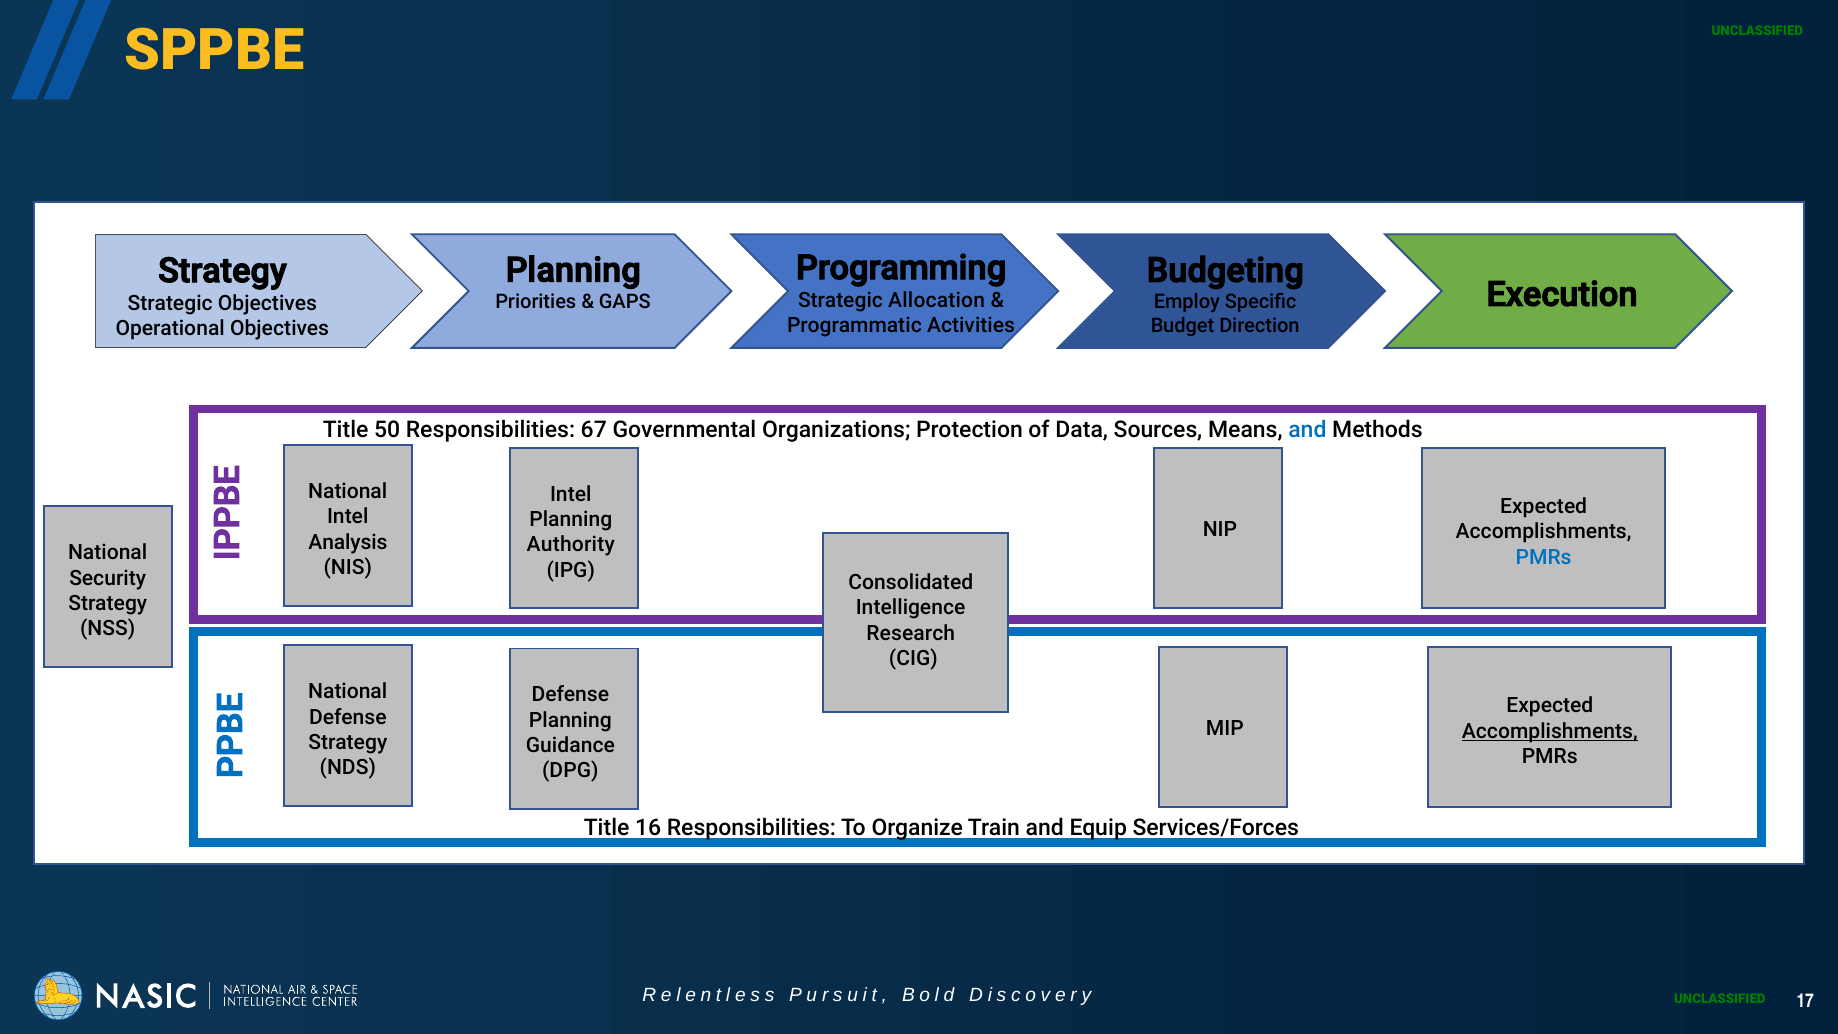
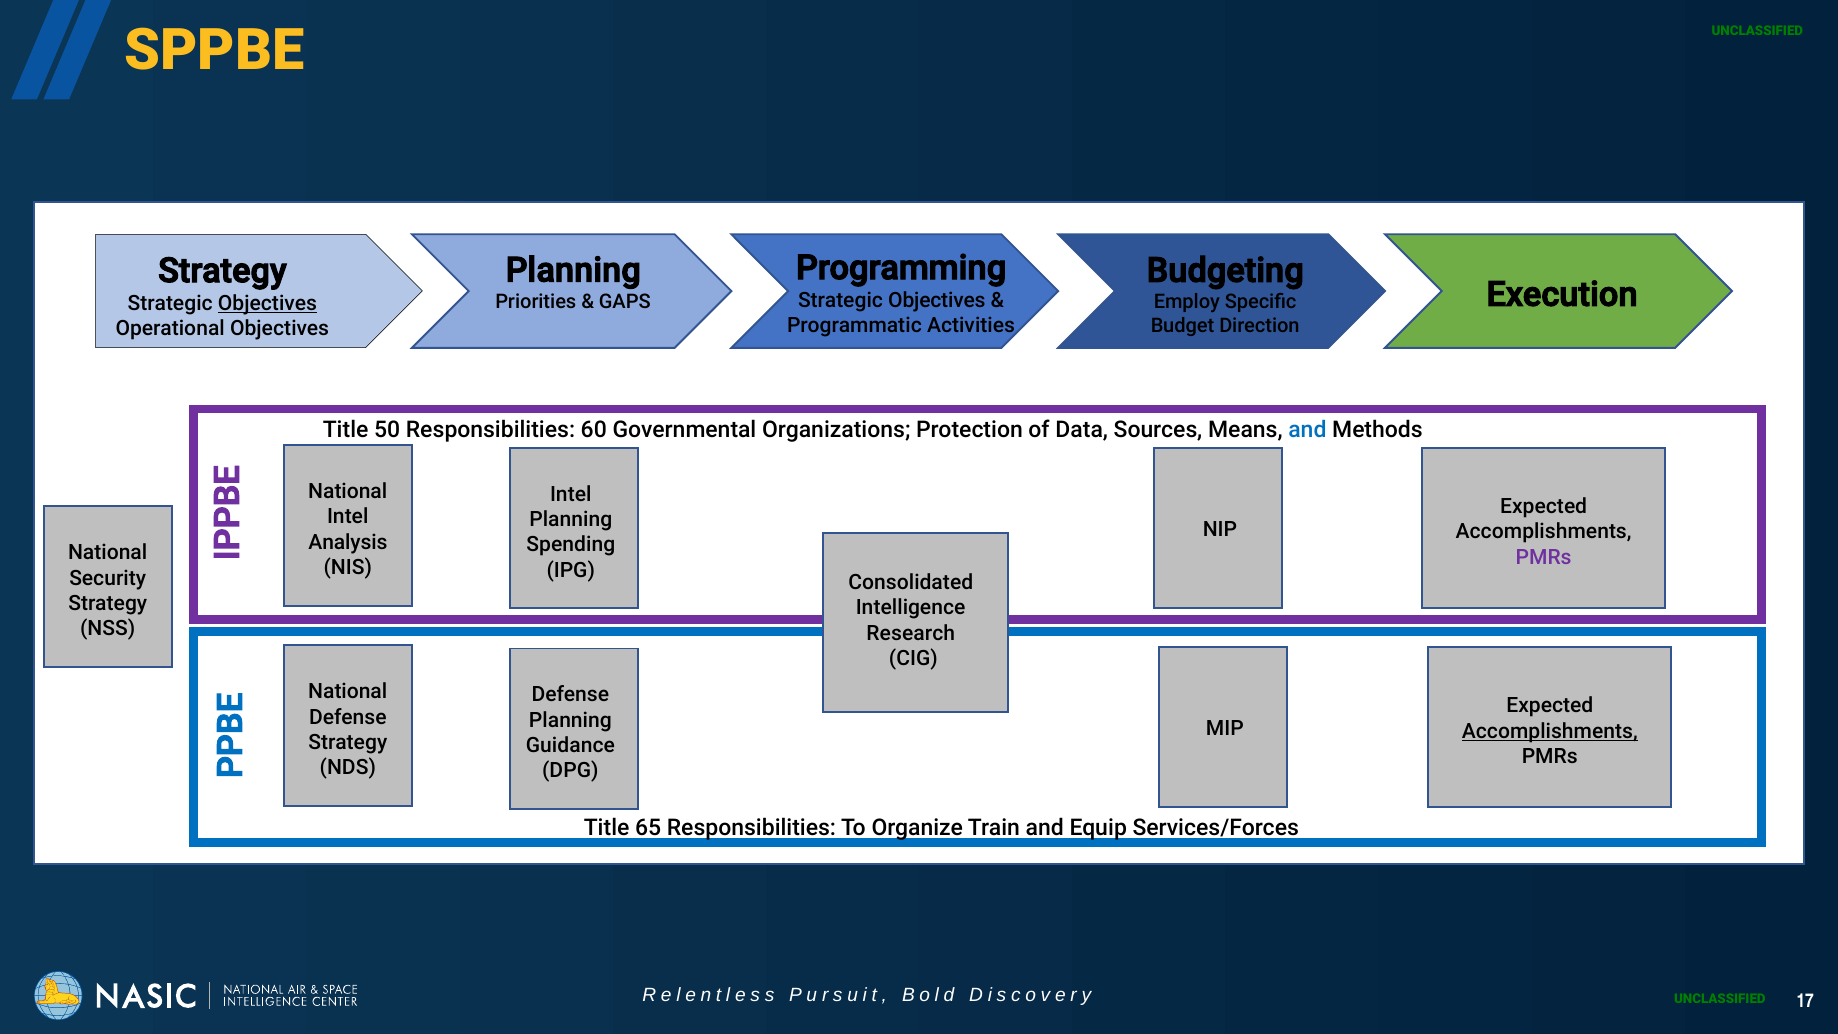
Allocation: Allocation -> Objectives (937, 300)
Objectives underline: none -> present (267, 303)
67: 67 -> 60 (594, 430)
Authority: Authority -> Spending (571, 545)
PMRs colour: blue -> purple (1544, 557)
16: 16 -> 65 (648, 828)
